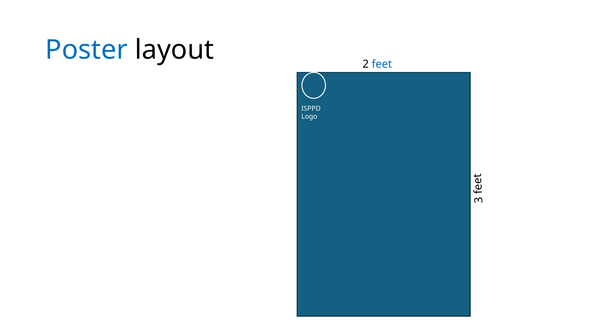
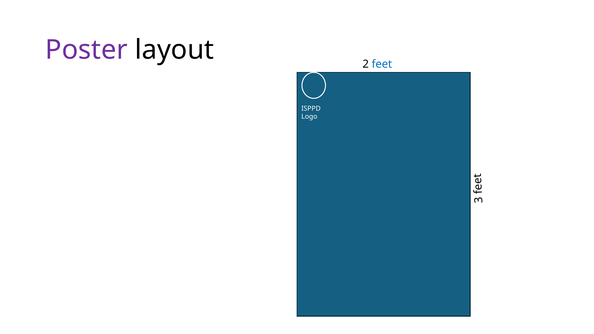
Poster colour: blue -> purple (86, 50)
